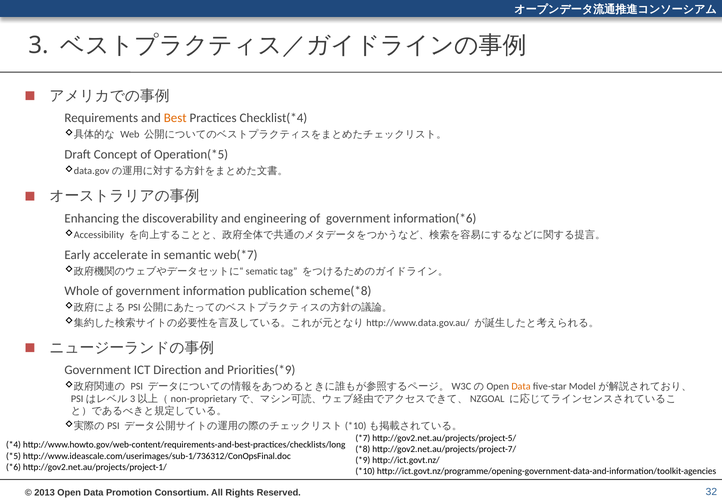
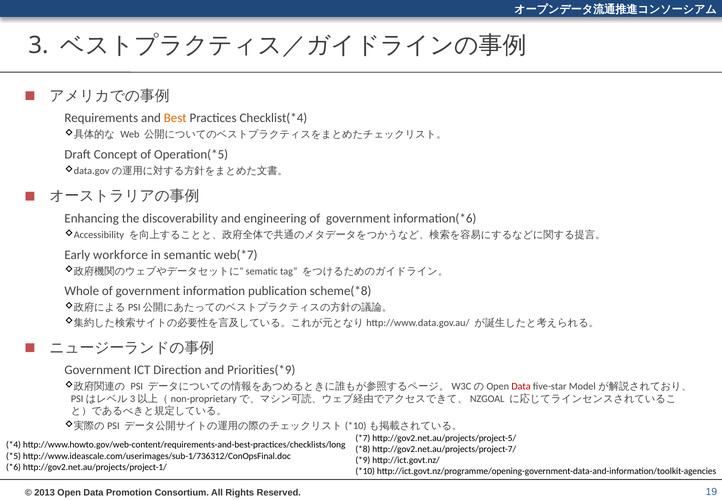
accelerate: accelerate -> workforce (120, 255)
Data colour: orange -> red (521, 386)
32: 32 -> 19 (711, 492)
